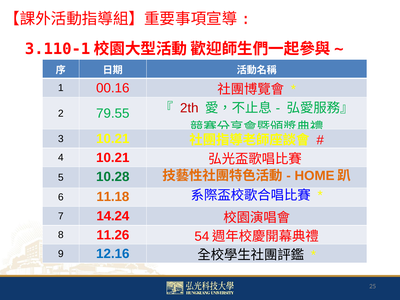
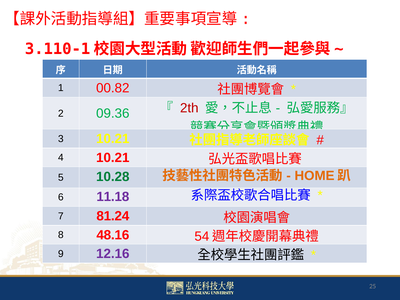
00.16: 00.16 -> 00.82 (113, 88)
79.55: 79.55 -> 09.36 (113, 113)
11.18 colour: orange -> purple (113, 197)
14.24: 14.24 -> 81.24 (113, 216)
11.26: 11.26 -> 48.16 (113, 235)
12.16 colour: blue -> purple (113, 254)
